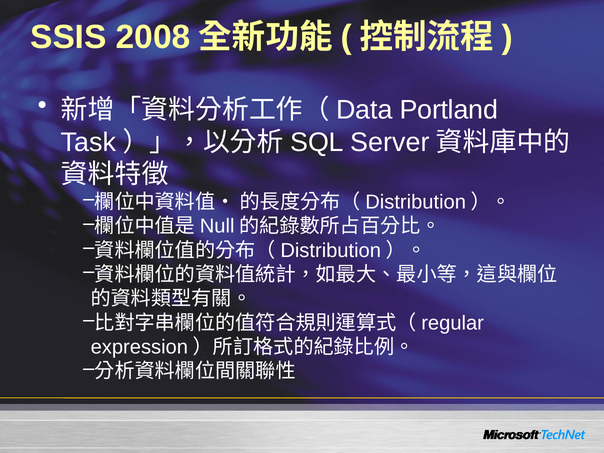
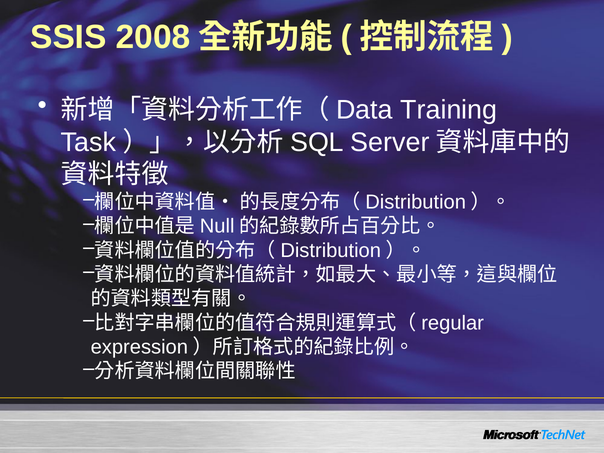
Portland: Portland -> Training (449, 110)
